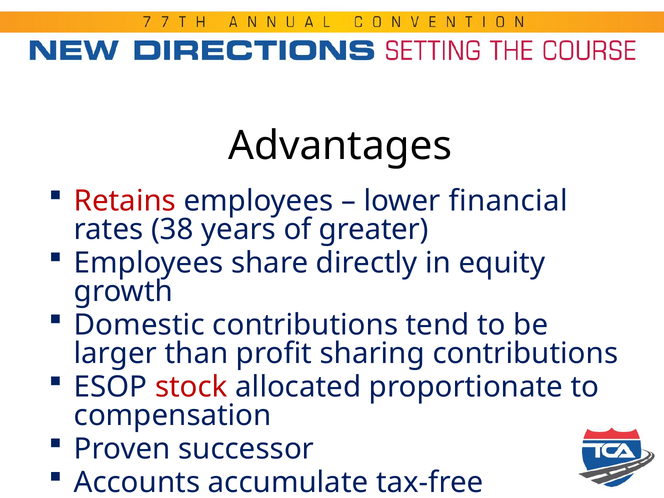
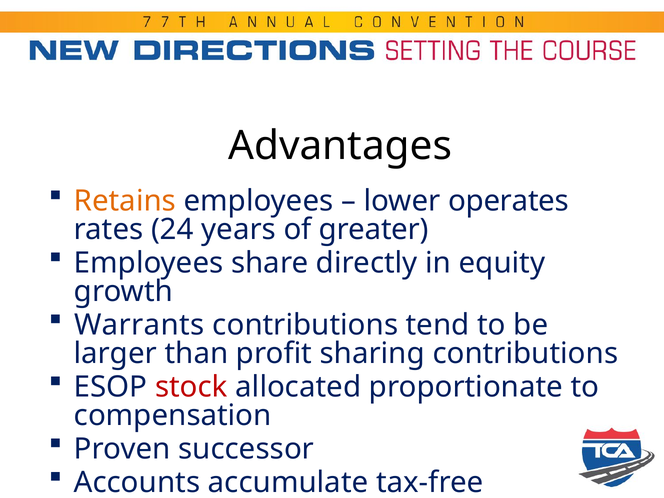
Retains colour: red -> orange (125, 201)
financial: financial -> operates (509, 201)
38: 38 -> 24 (172, 229)
Domestic: Domestic -> Warrants (139, 325)
